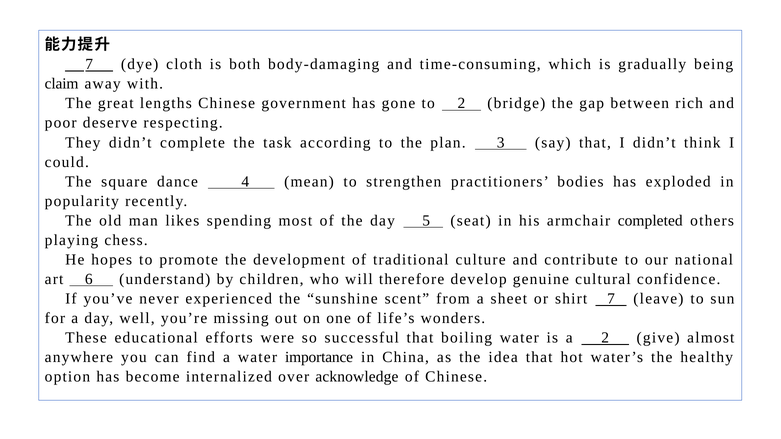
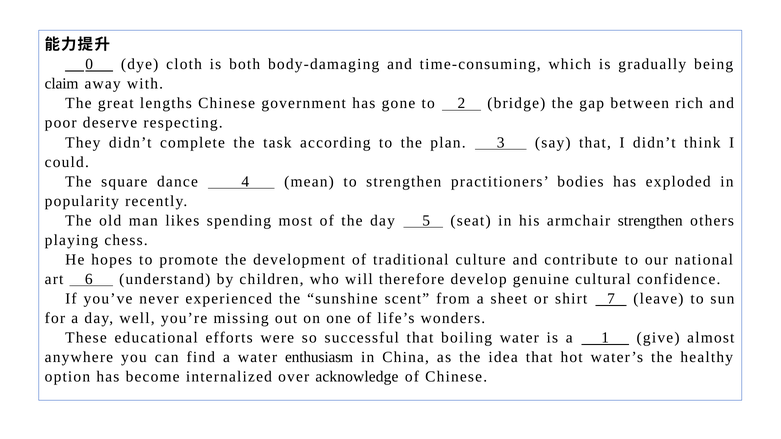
7: 7 -> 0 (89, 64)
armchair completed: completed -> strengthen (650, 221)
a 2: 2 -> 1 (605, 338)
importance: importance -> enthusiasm (319, 357)
